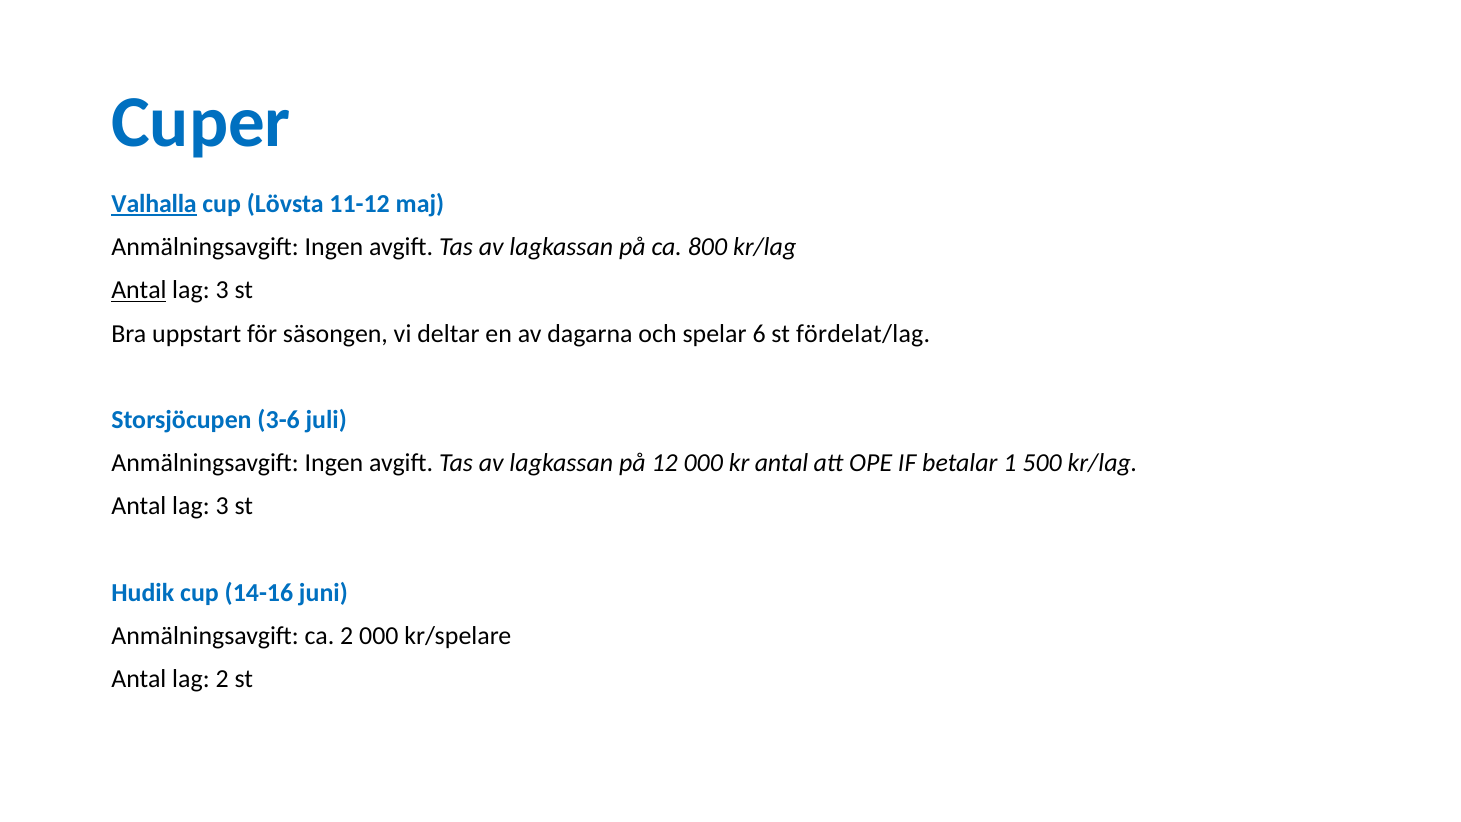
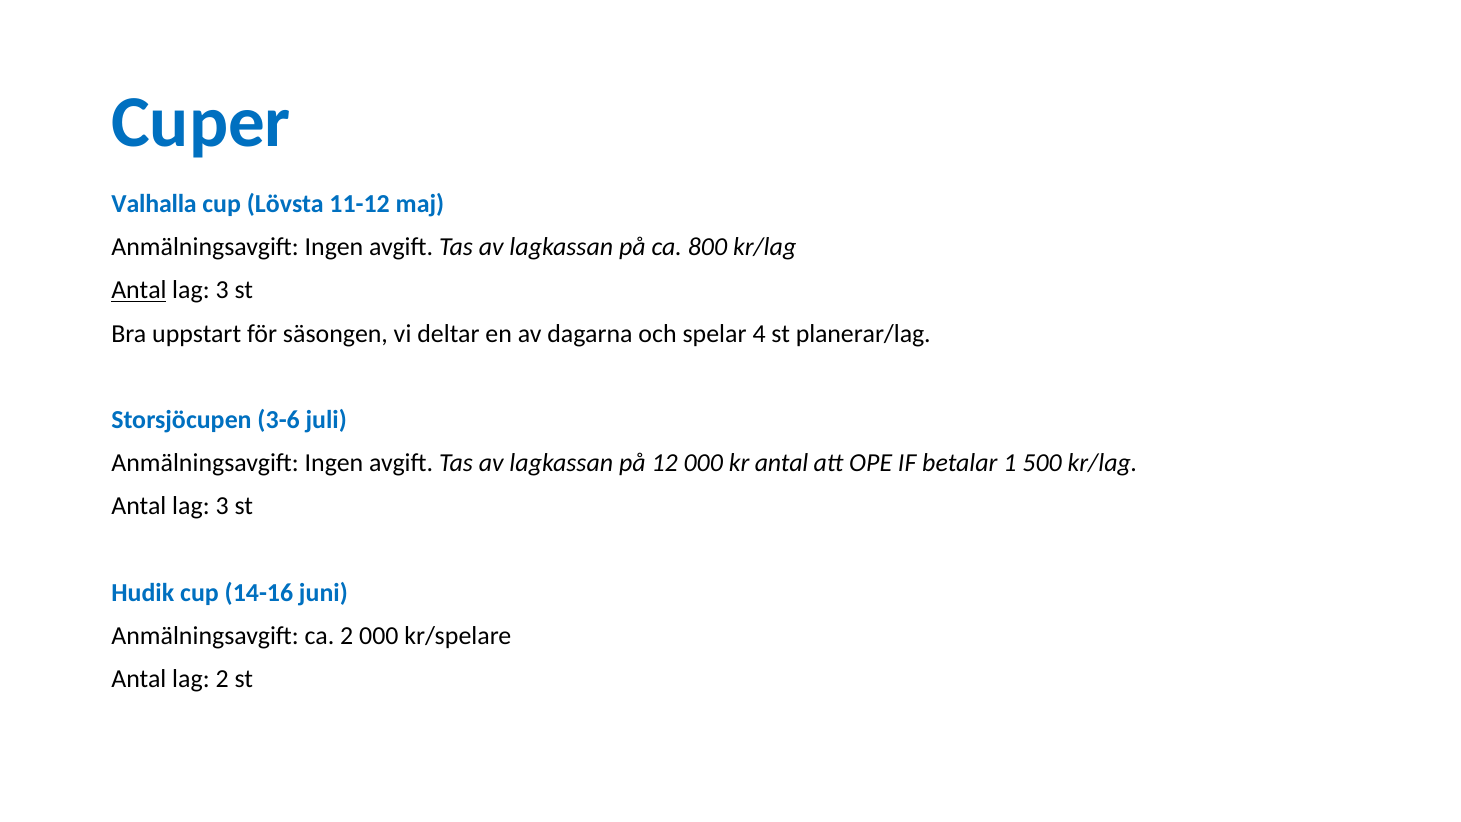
Valhalla underline: present -> none (154, 204)
6: 6 -> 4 (759, 333)
fördelat/lag: fördelat/lag -> planerar/lag (863, 333)
